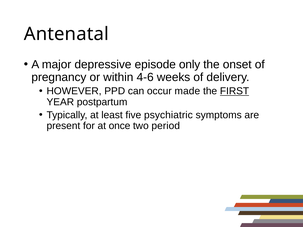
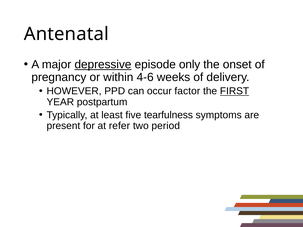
depressive underline: none -> present (103, 65)
made: made -> factor (187, 91)
psychiatric: psychiatric -> tearfulness (168, 115)
once: once -> refer (119, 126)
